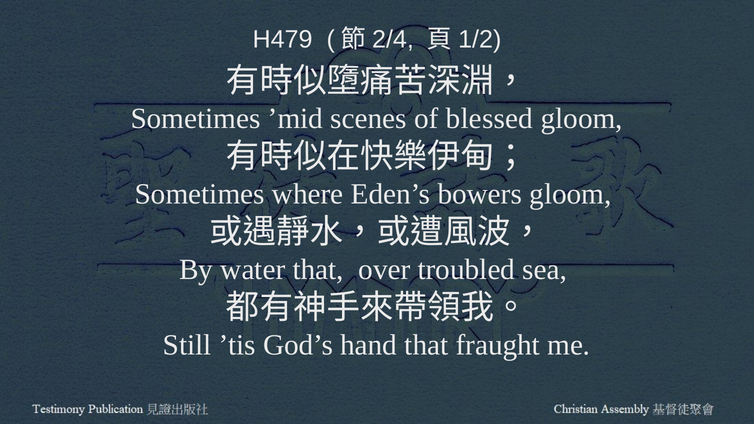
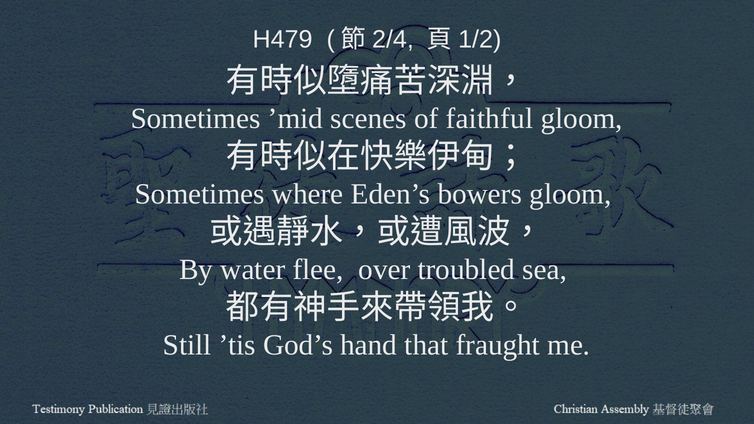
blessed: blessed -> faithful (489, 119)
water that: that -> flee (318, 270)
